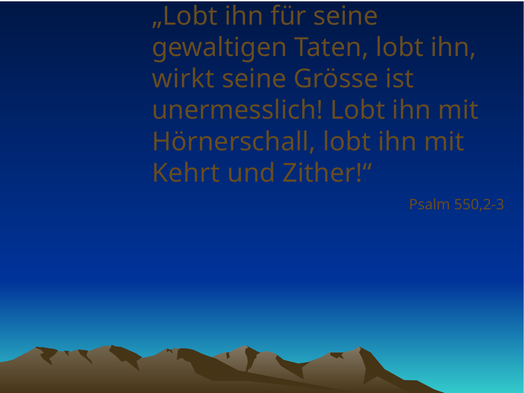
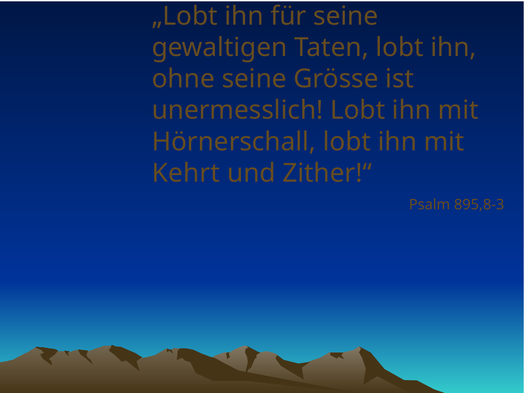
wirkt: wirkt -> ohne (183, 79)
550,2-3: 550,2-3 -> 895,8-3 (479, 205)
